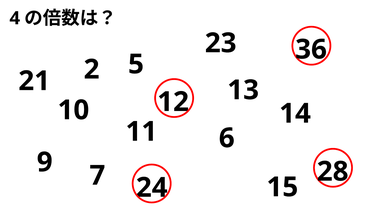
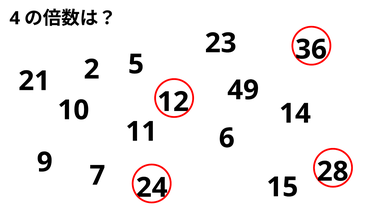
13: 13 -> 49 (243, 90)
